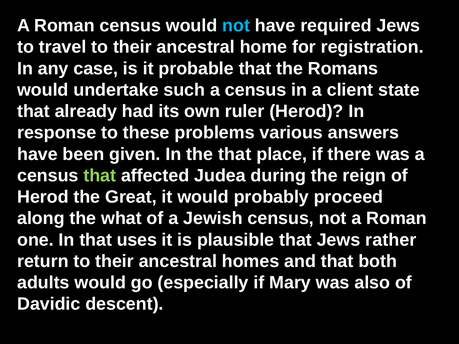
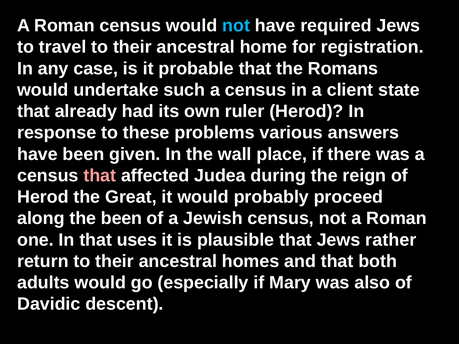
the that: that -> wall (235, 154)
that colour: light green -> pink (100, 176)
the what: what -> been (122, 219)
